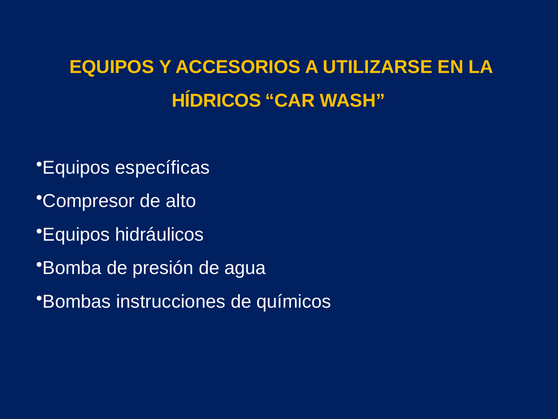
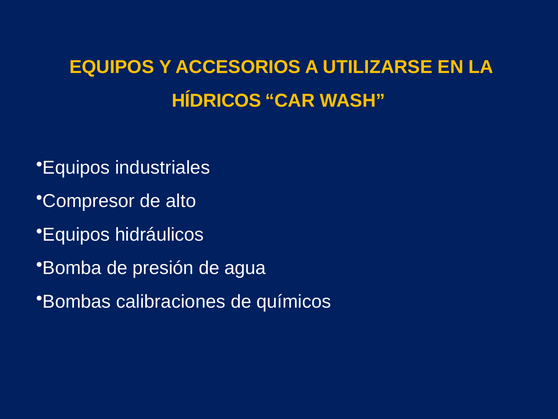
específicas: específicas -> industriales (163, 167)
instrucciones: instrucciones -> calibraciones (171, 301)
